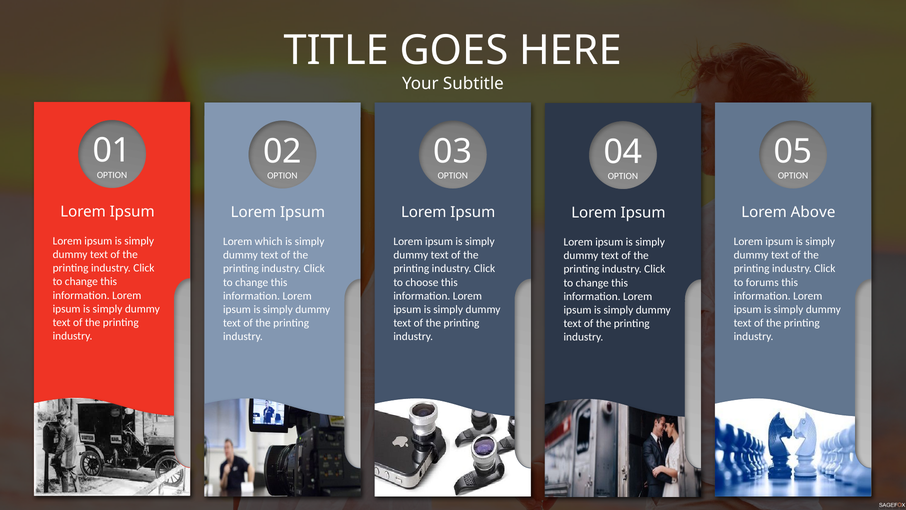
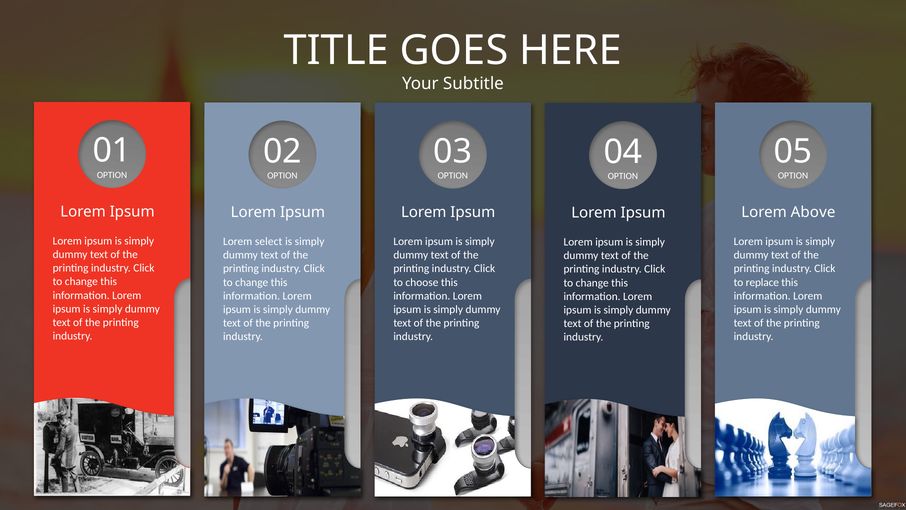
which: which -> select (269, 241)
forums: forums -> replace (762, 282)
